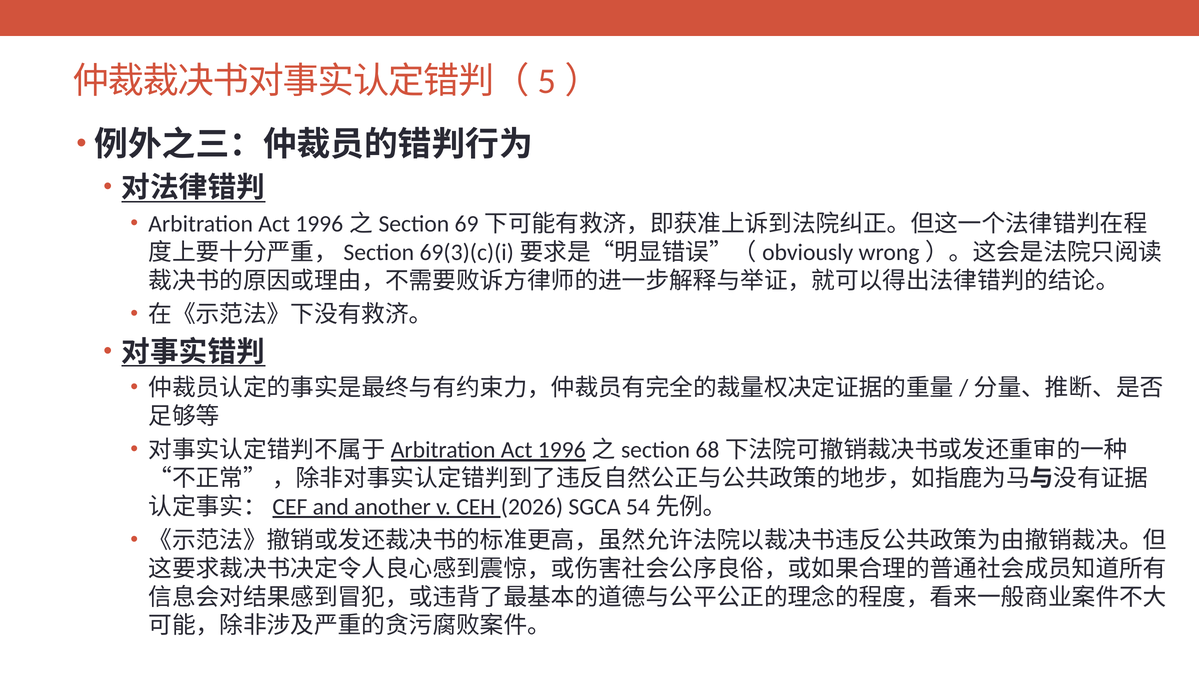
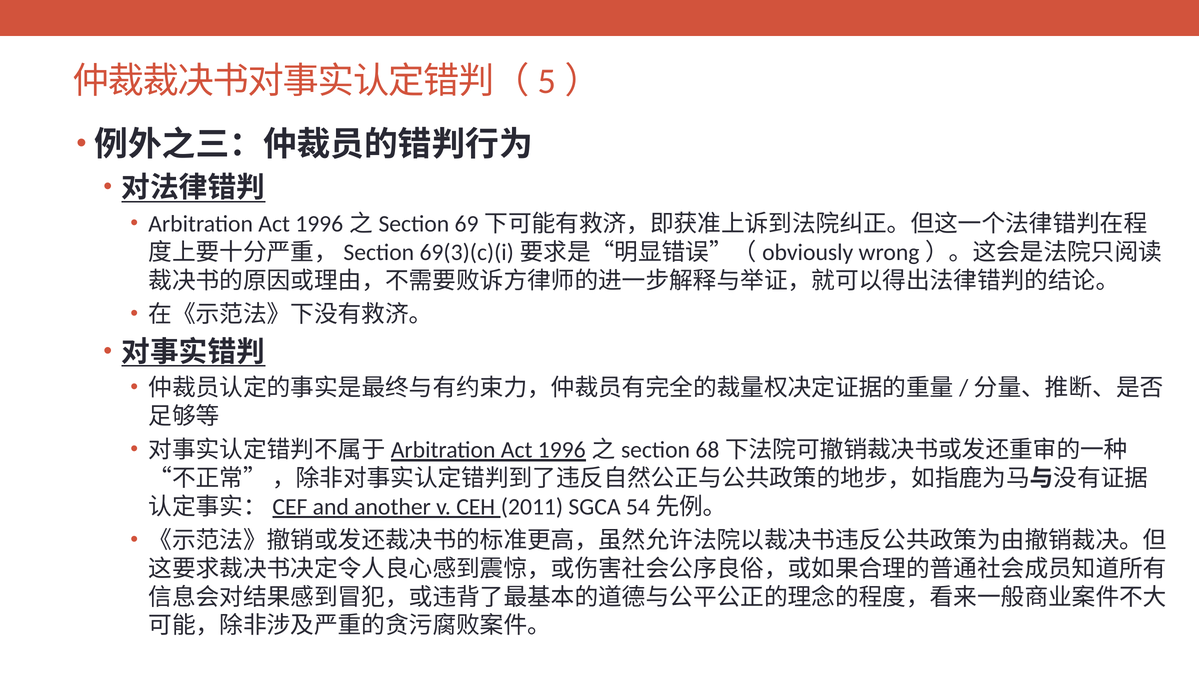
2026: 2026 -> 2011 (532, 507)
